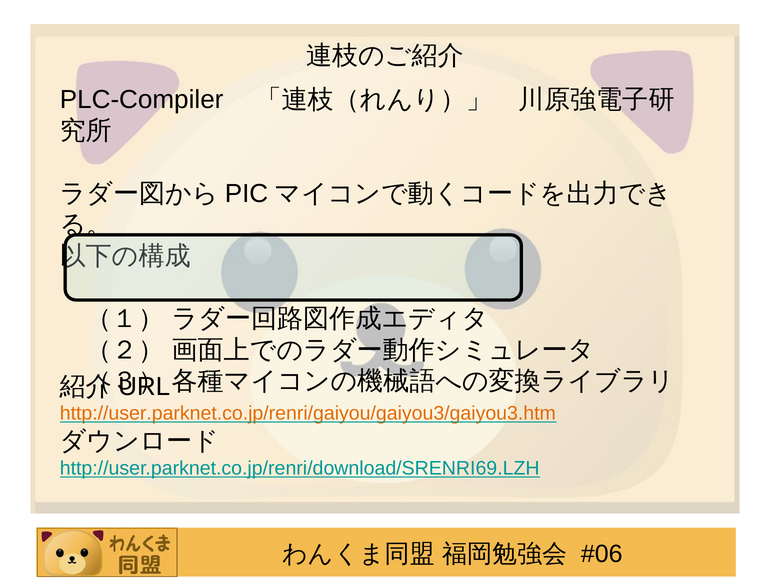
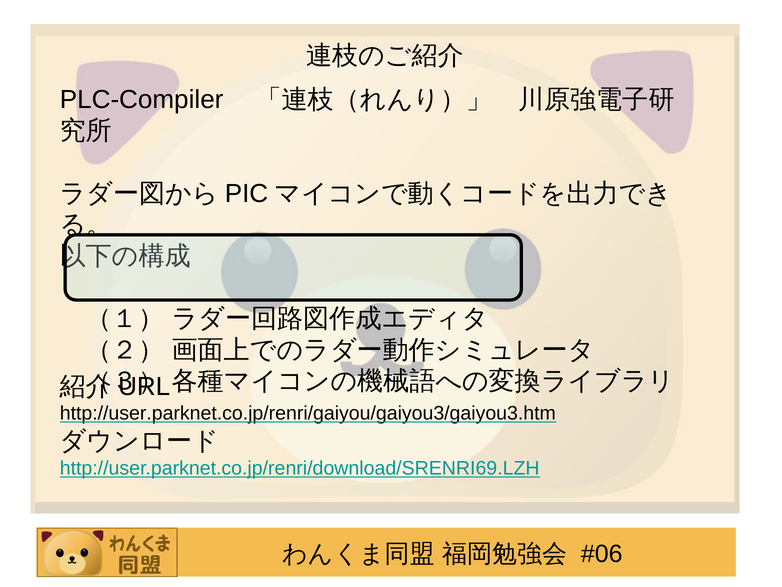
http://user.parknet.co.jp/renri/gaiyou/gaiyou3/gaiyou3.htm colour: orange -> black (308, 413)
